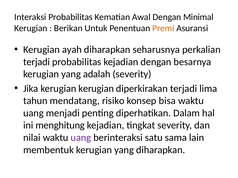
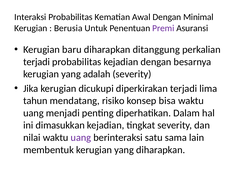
Berikan: Berikan -> Berusia (68, 28)
Premi colour: orange -> purple (163, 28)
ayah: ayah -> baru (72, 50)
seharusnya: seharusnya -> ditanggung (156, 50)
kerugian kerugian: kerugian -> dicukupi (96, 89)
menghitung: menghitung -> dimasukkan (60, 126)
